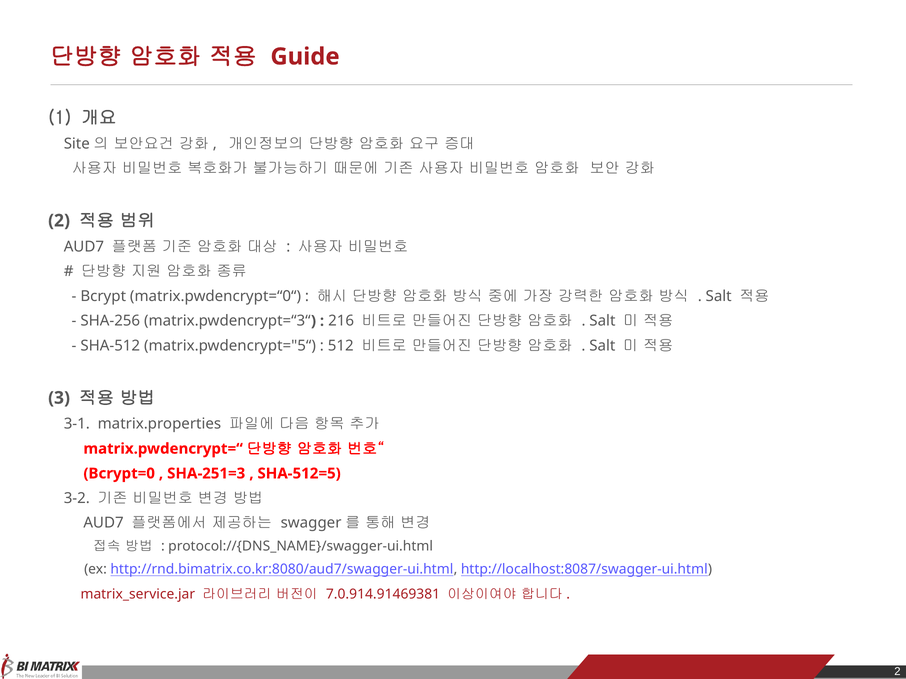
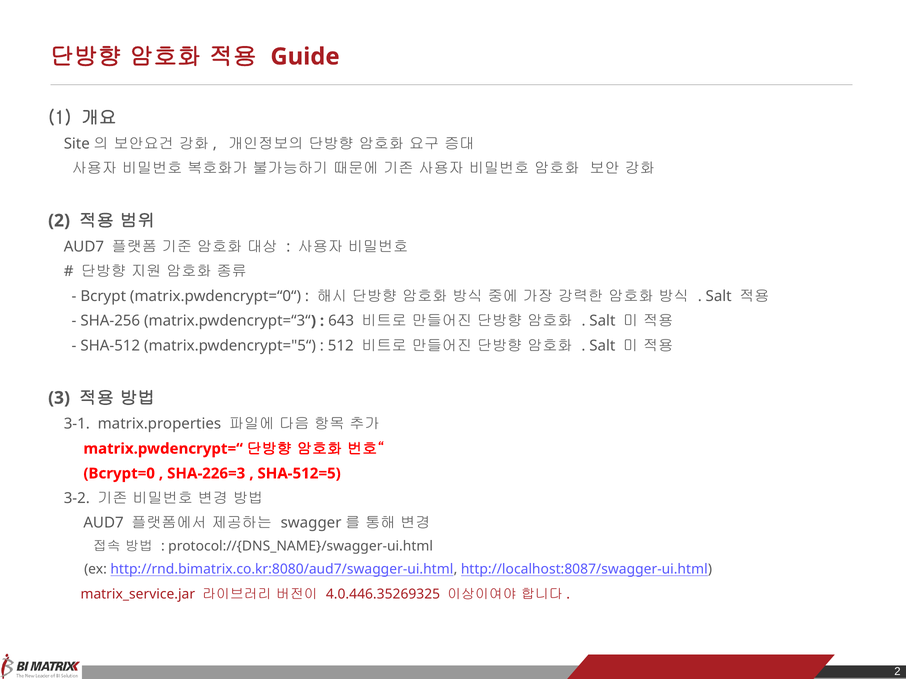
216: 216 -> 643 (341, 321)
SHA-251=3: SHA-251=3 -> SHA-226=3 (206, 474)
7.0.914.91469381: 7.0.914.91469381 -> 4.0.446.35269325 (383, 595)
